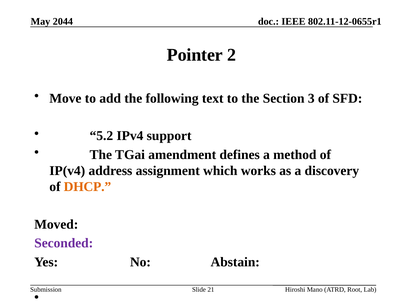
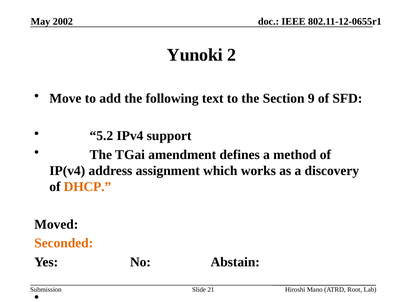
2044: 2044 -> 2002 (63, 21)
Pointer: Pointer -> Yunoki (195, 55)
3: 3 -> 9 (311, 98)
Seconded colour: purple -> orange (64, 243)
